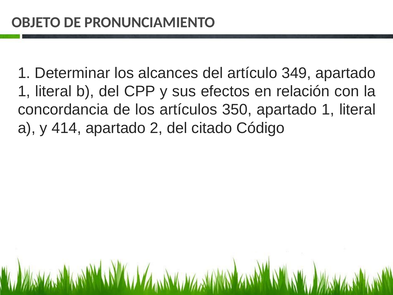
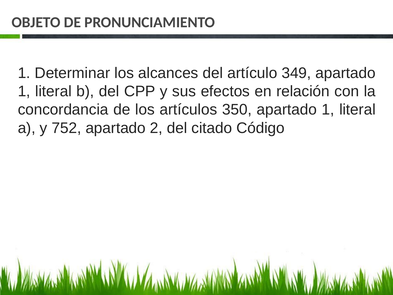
414: 414 -> 752 (66, 128)
